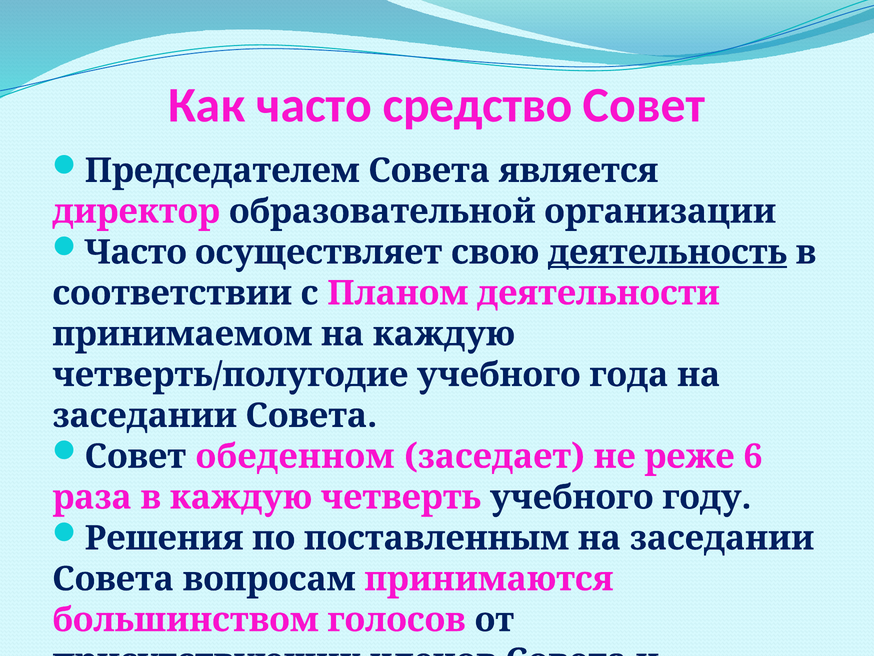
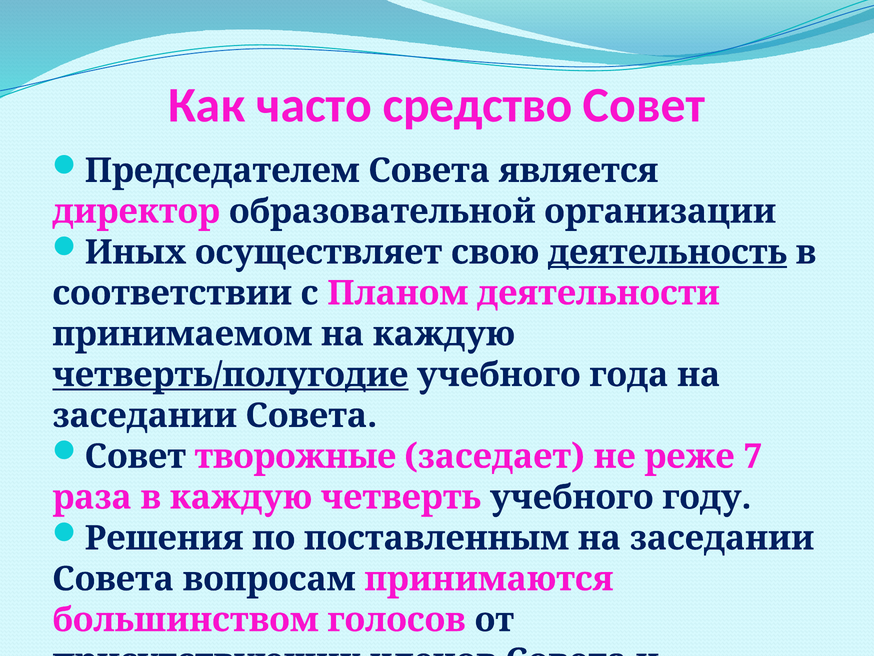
Часто: Часто -> Иных (136, 252)
четверть/полугодие underline: none -> present (230, 375)
обеденном: обеденном -> творожные (295, 456)
6: 6 -> 7 (753, 456)
